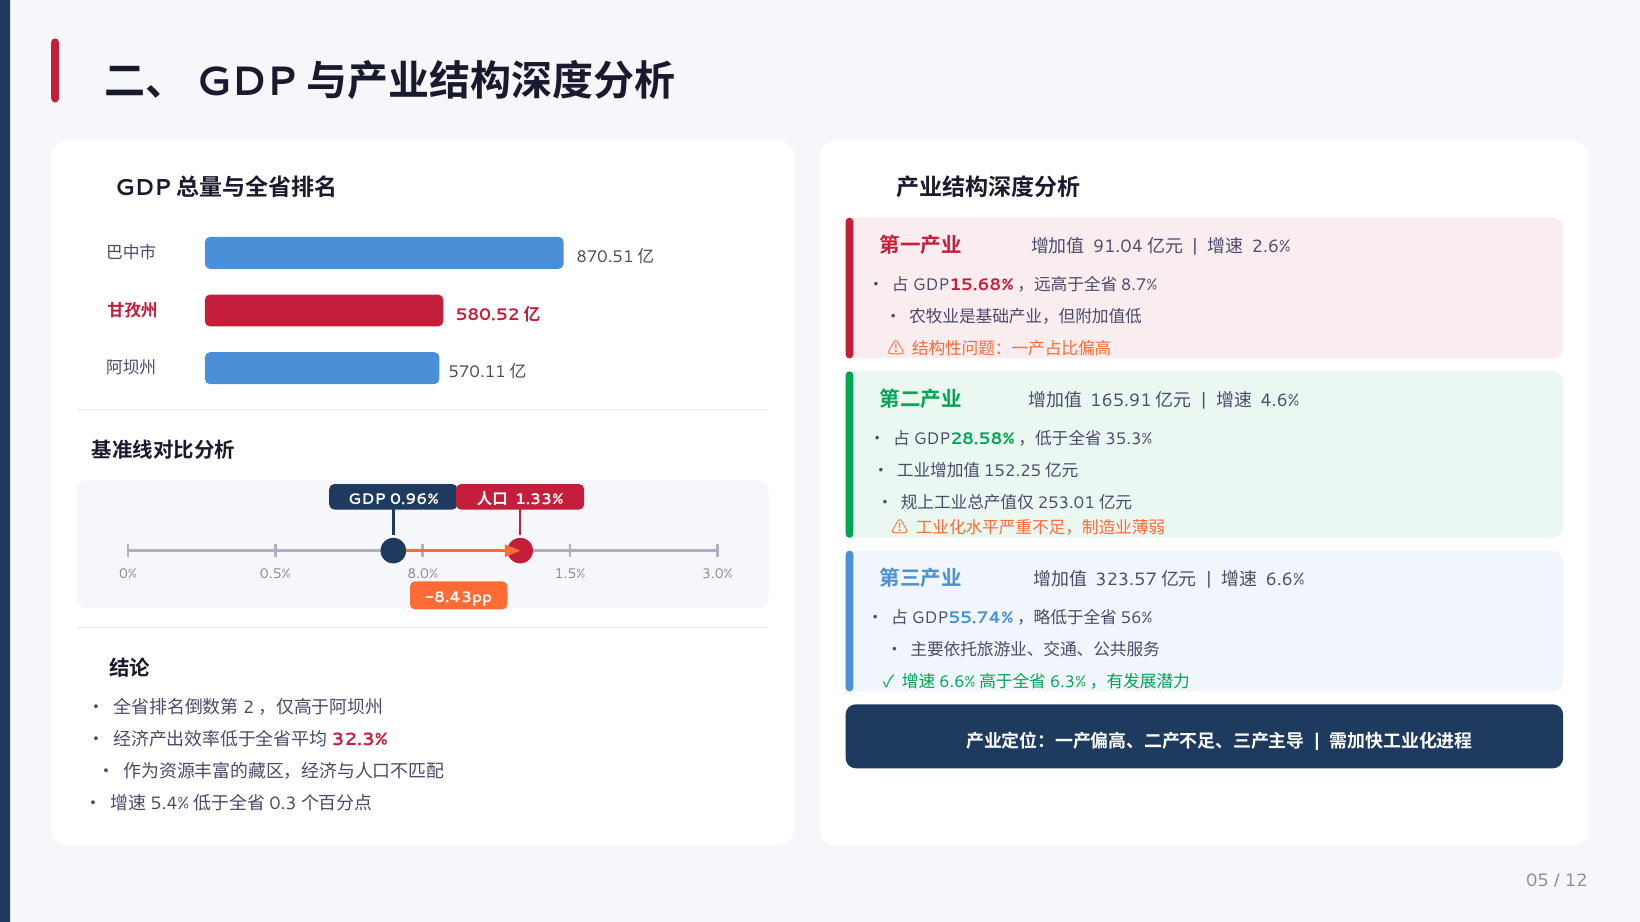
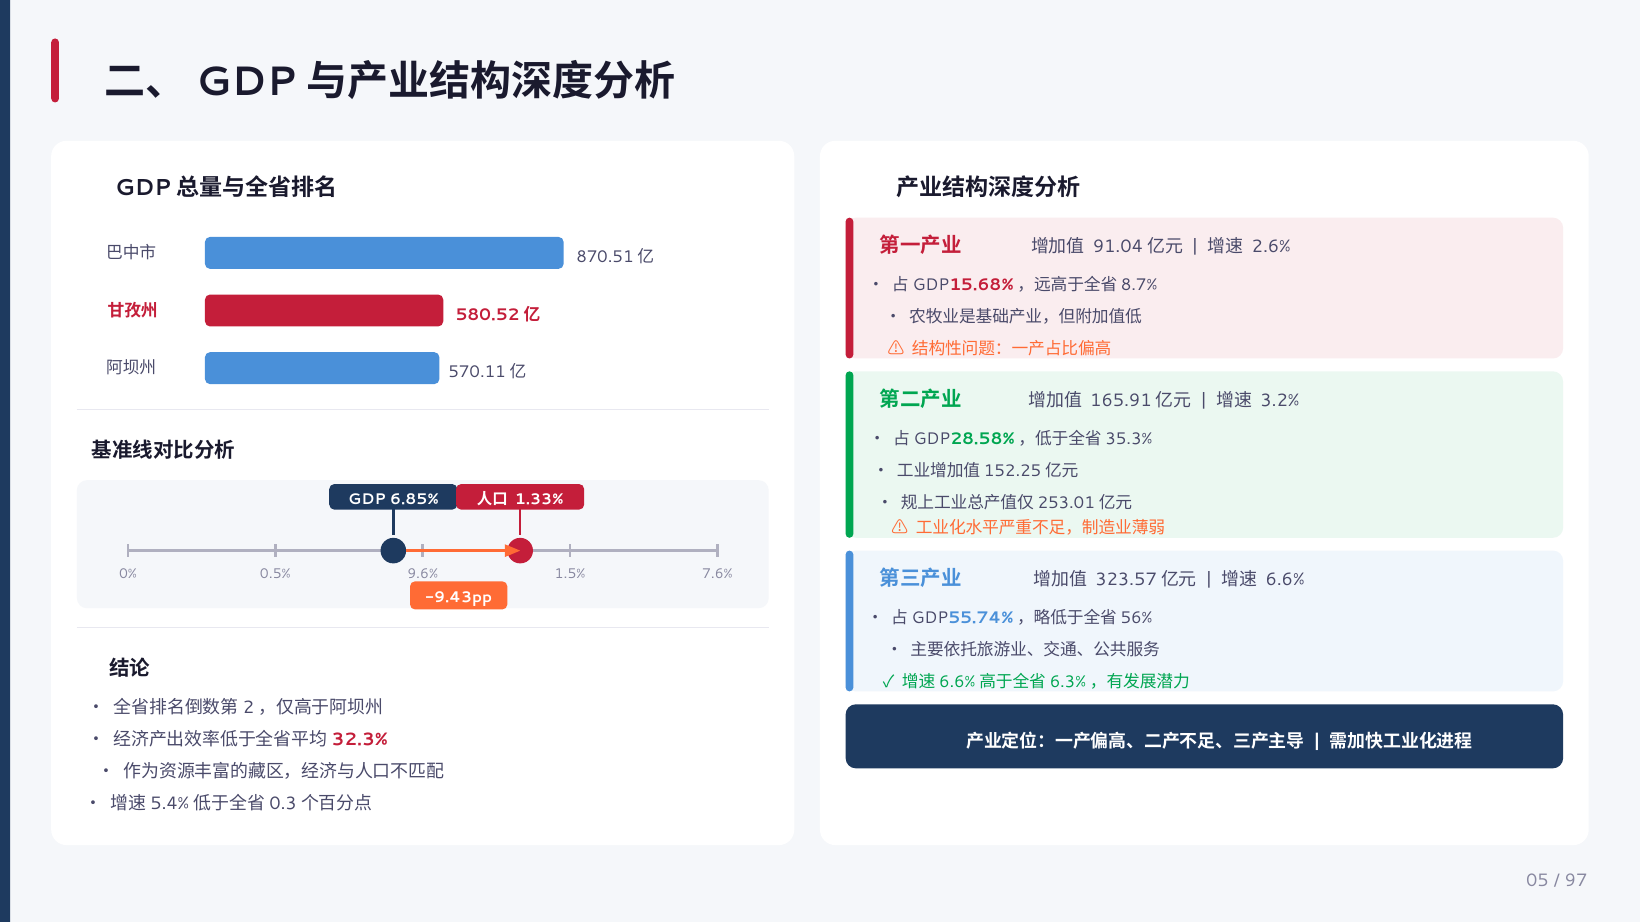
4.6%: 4.6% -> 3.2% (1280, 400)
0.96%: 0.96% -> 6.85% (414, 499)
8.0%: 8.0% -> 9.6% (423, 574)
3.0%: 3.0% -> 7.6% (717, 574)
-8.43pp: -8.43pp -> -9.43pp (459, 598)
12: 12 -> 97 (1576, 881)
